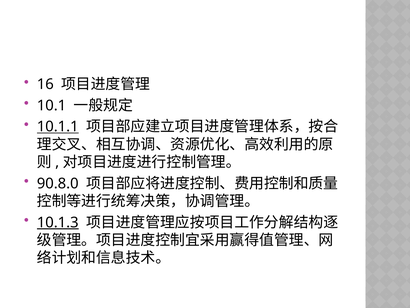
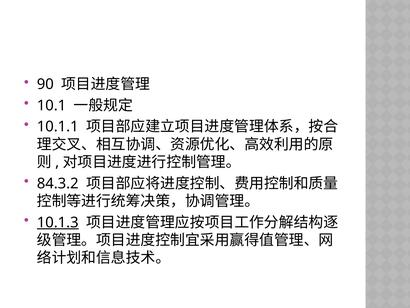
16: 16 -> 90 (45, 84)
10.1.1 underline: present -> none (58, 126)
90.8.0: 90.8.0 -> 84.3.2 (58, 183)
